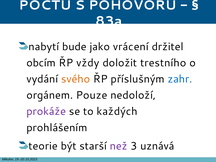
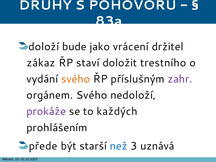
POČTU: POČTU -> DRUHY (45, 5)
nabytí: nabytí -> doloží (44, 47)
obcím: obcím -> zákaz (41, 63)
vždy: vždy -> staví (88, 63)
zahr colour: blue -> purple (180, 79)
orgánem Pouze: Pouze -> Svého (92, 95)
teorie: teorie -> přede (43, 146)
než colour: purple -> blue (119, 146)
